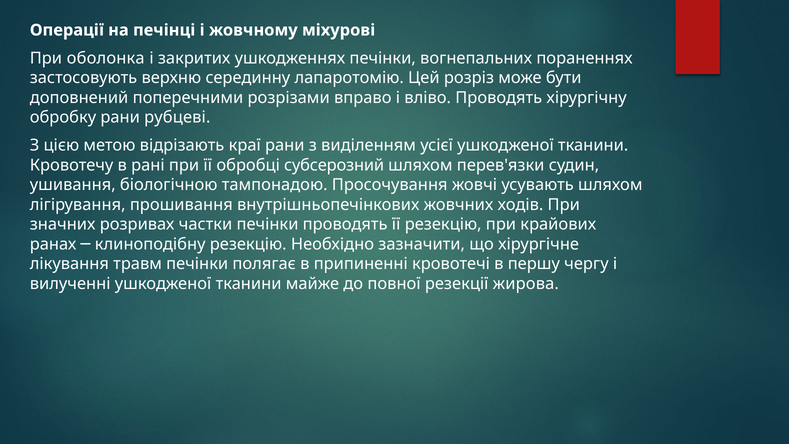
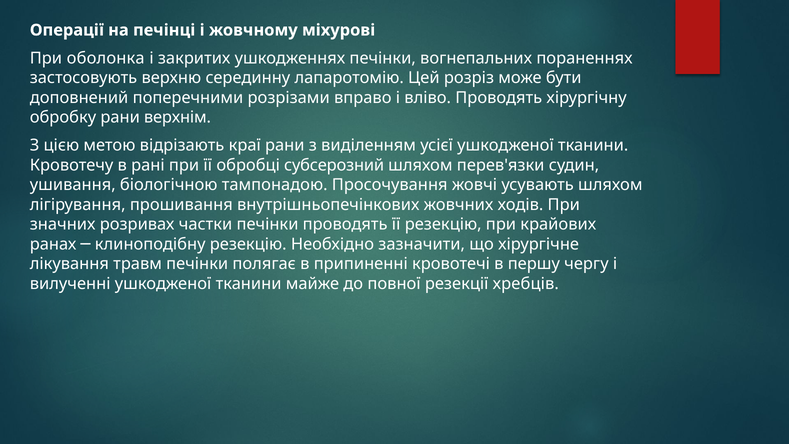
рубцеві: рубцеві -> верхнім (177, 117)
жирова: жирова -> хребців (526, 284)
